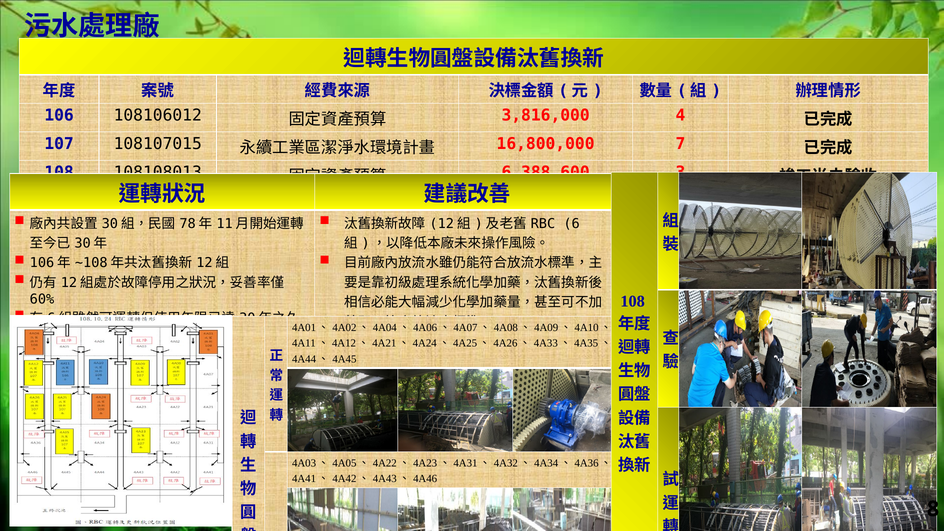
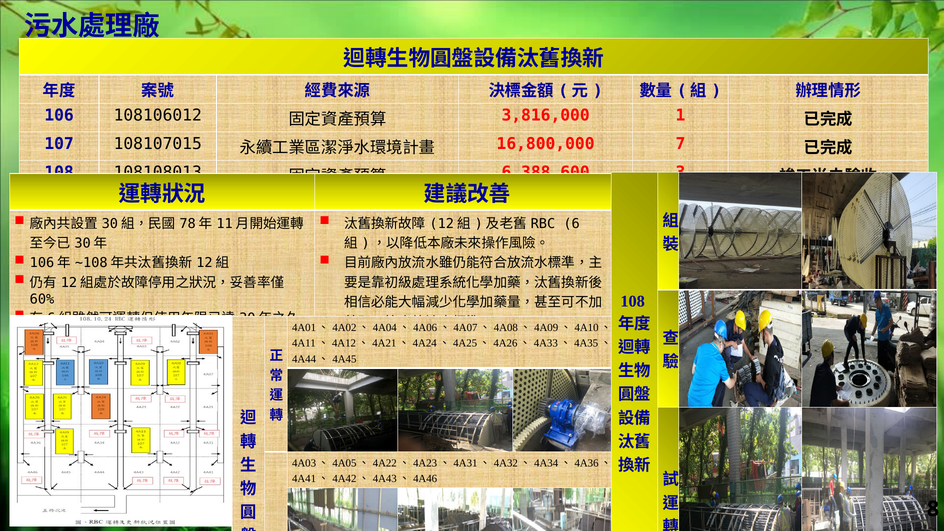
4: 4 -> 1 (680, 115)
